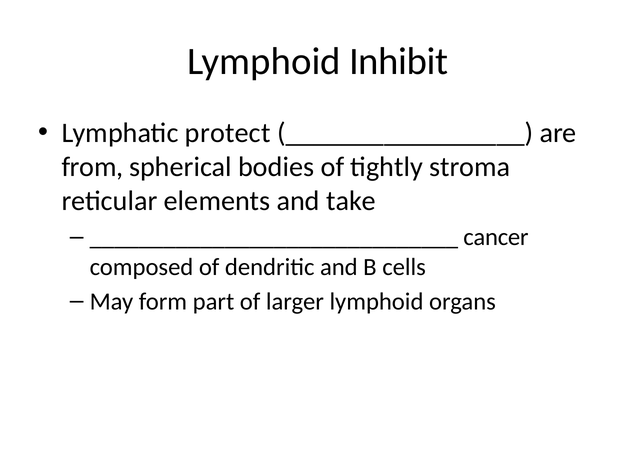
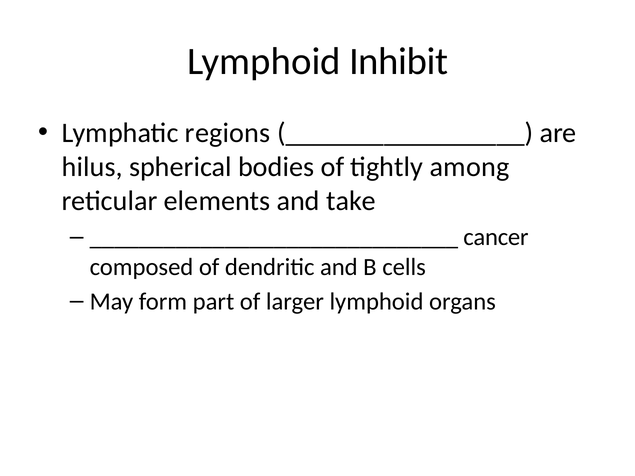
protect: protect -> regions (228, 133)
from: from -> hilus (92, 167)
stroma: stroma -> among (470, 167)
